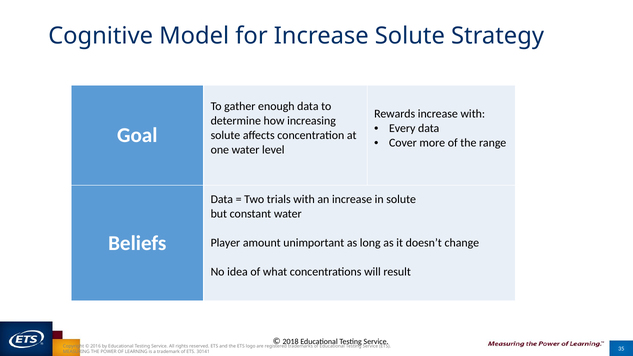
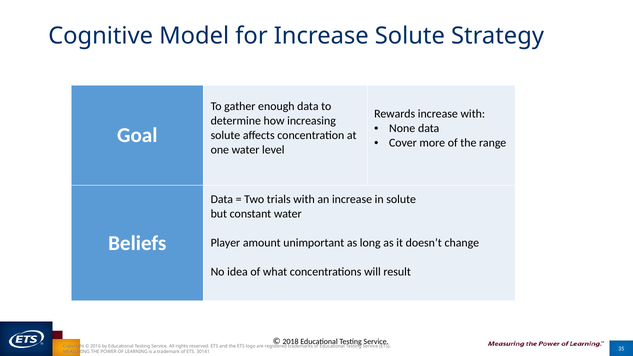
Every: Every -> None (402, 128)
